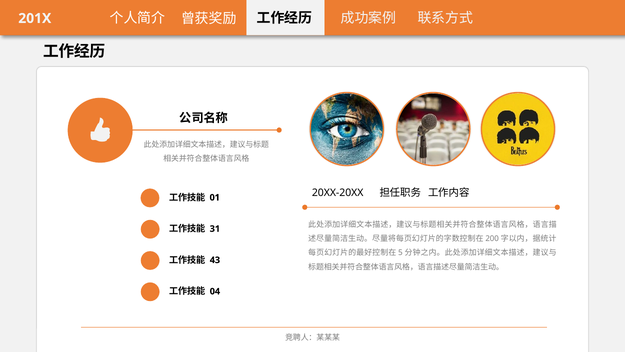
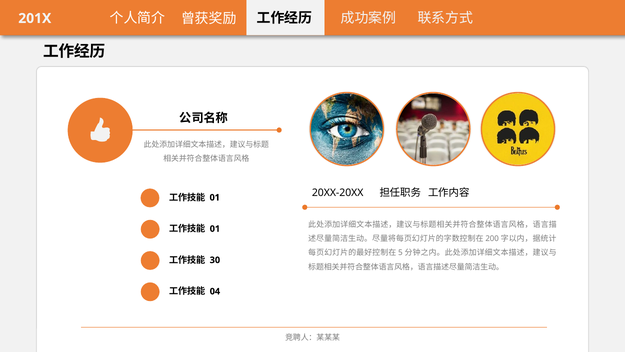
31: 31 -> 01 (215, 229)
43: 43 -> 30 (215, 260)
